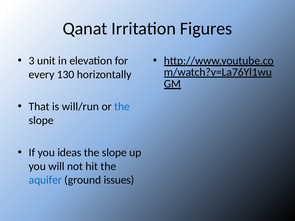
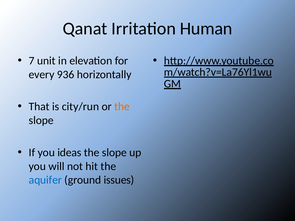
Figures: Figures -> Human (206, 29)
3: 3 -> 7 (32, 61)
130: 130 -> 936 (66, 75)
will/run: will/run -> city/run (80, 107)
the colour: blue -> orange (122, 107)
